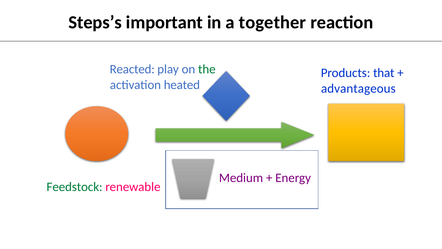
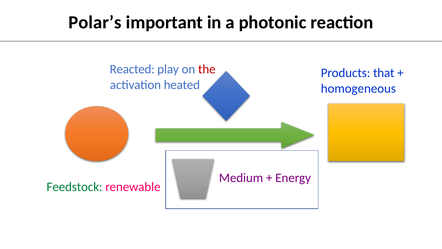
Steps’s: Steps’s -> Polar’s (95, 22)
together: together -> photonic (273, 22)
the colour: green -> red (207, 69)
advantageous: advantageous -> homogeneous (358, 88)
